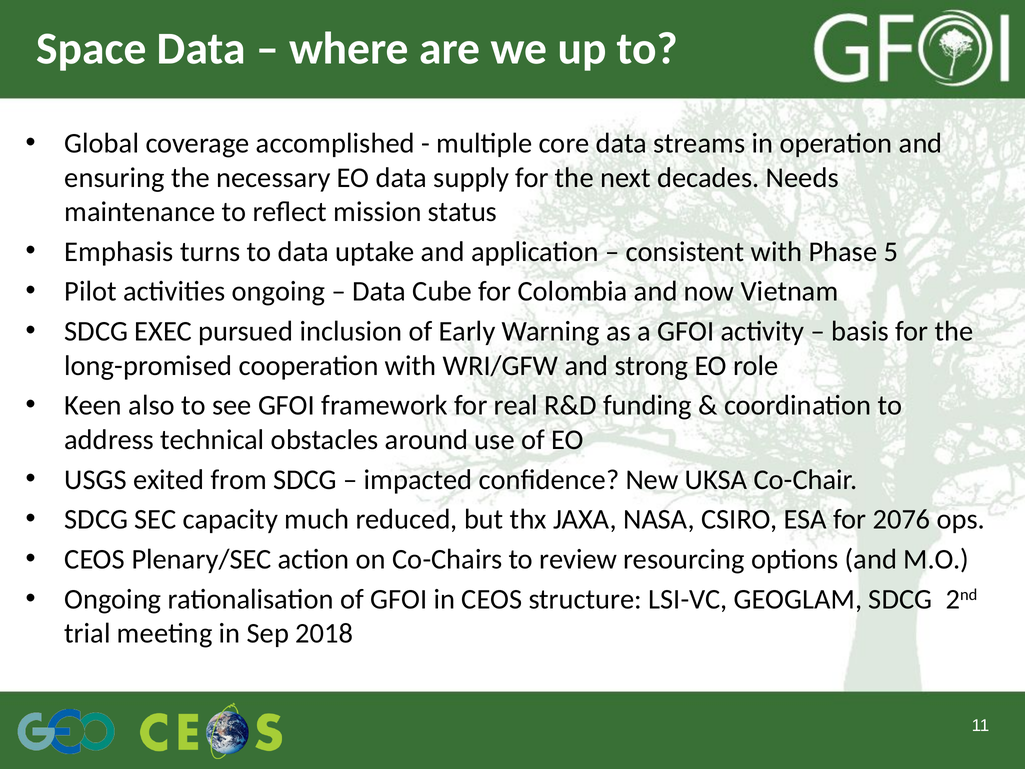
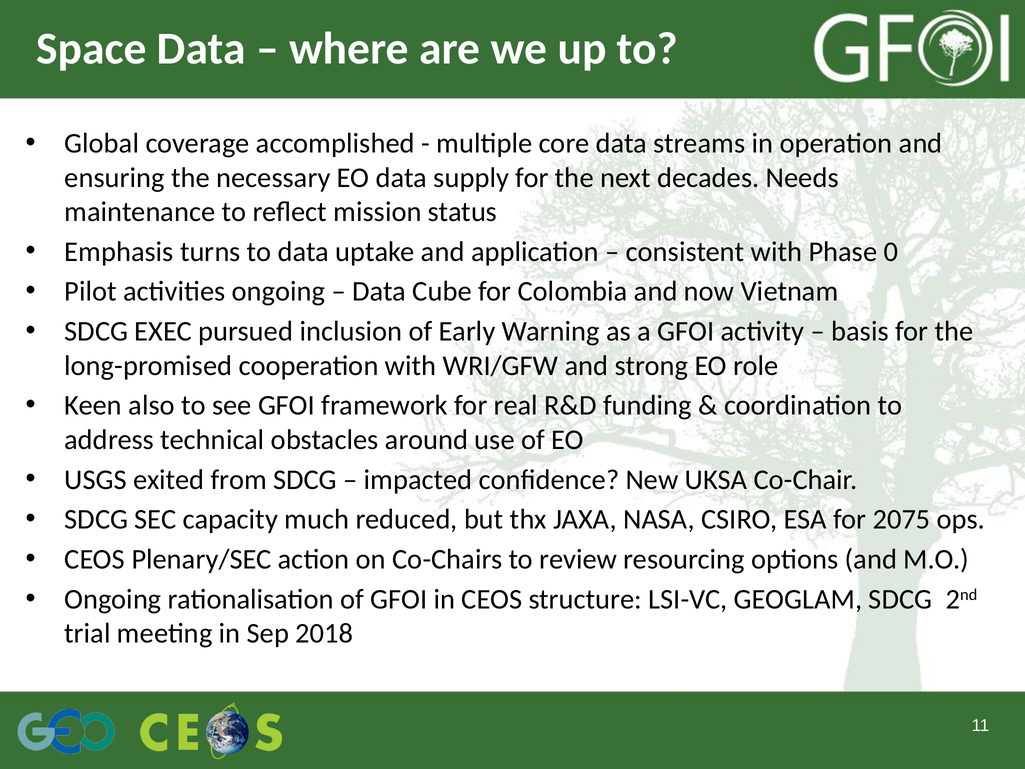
5: 5 -> 0 (891, 252)
2076: 2076 -> 2075 (902, 519)
